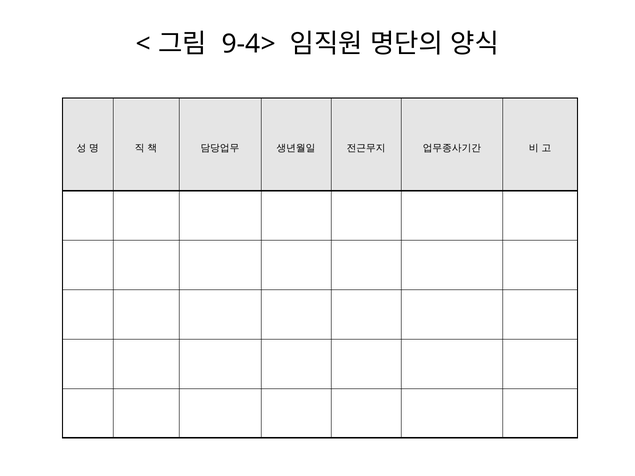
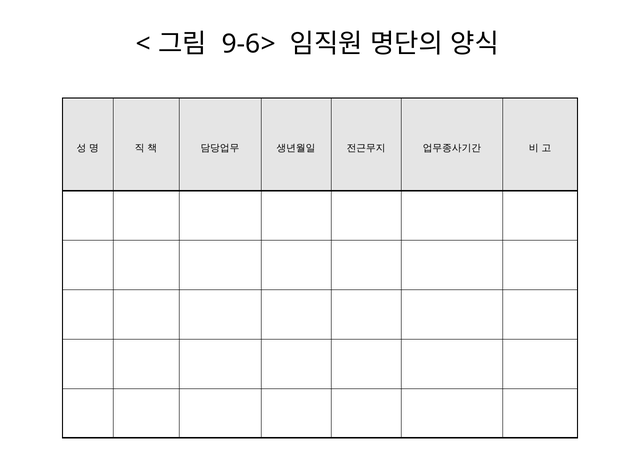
9-4>: 9-4> -> 9-6> (249, 44)
